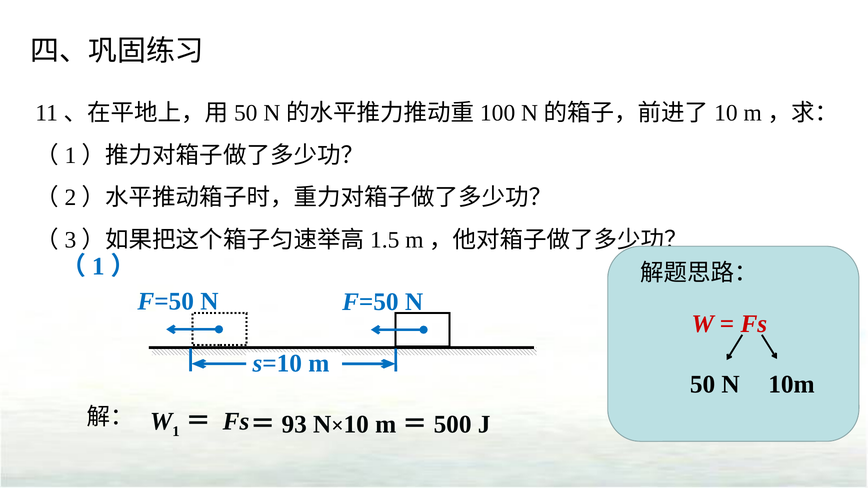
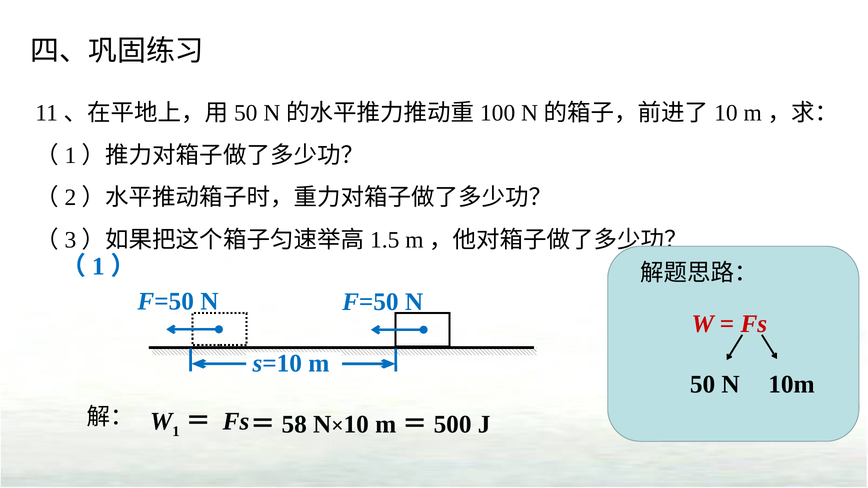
93: 93 -> 58 (294, 424)
